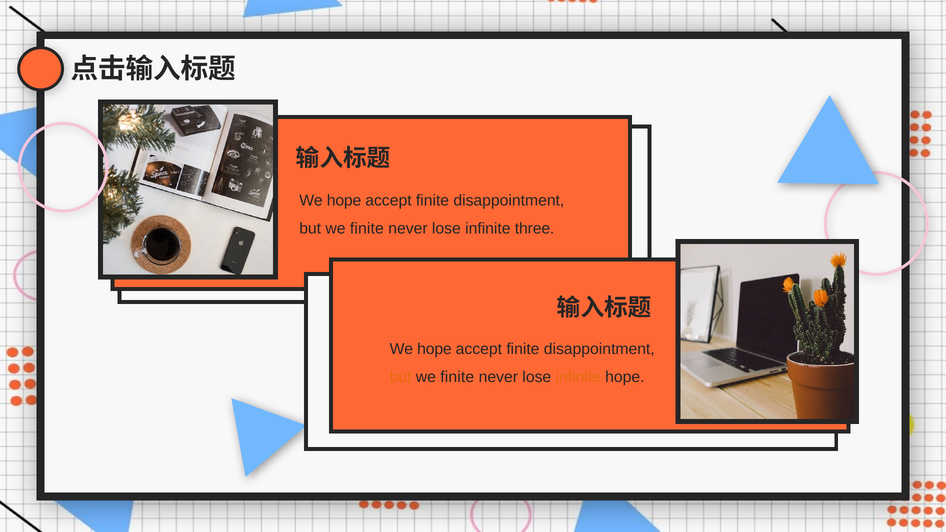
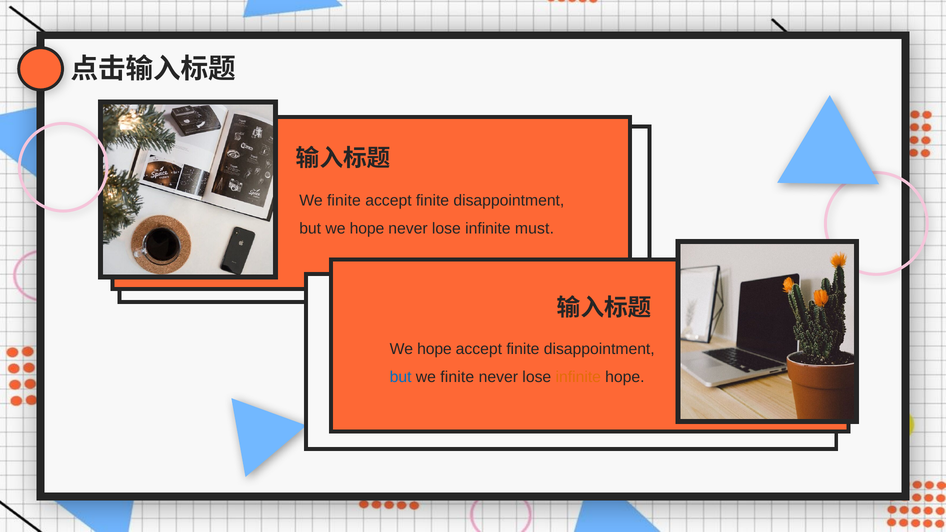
hope: hope -> finite (344, 200)
finite: finite -> hope (367, 229)
three: three -> must (534, 229)
but colour: orange -> blue (401, 377)
